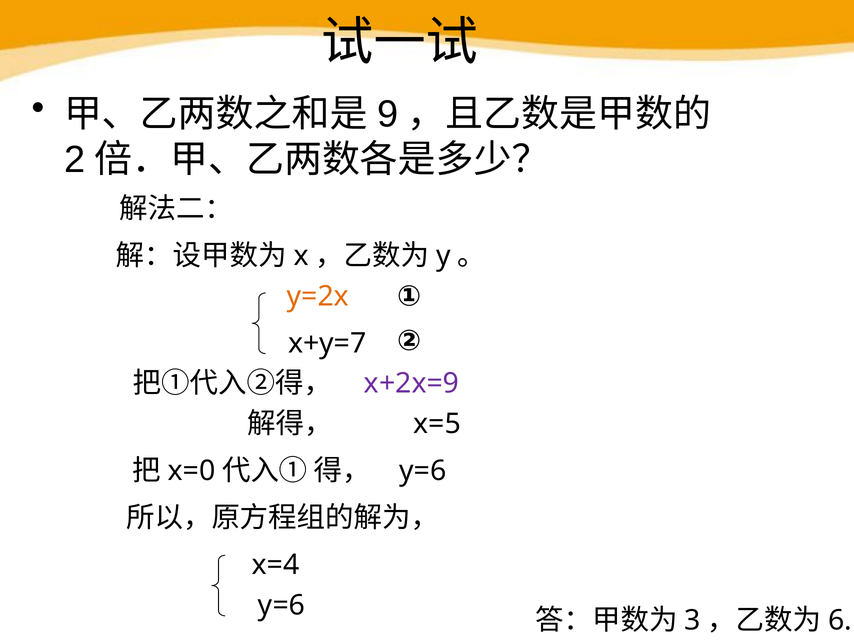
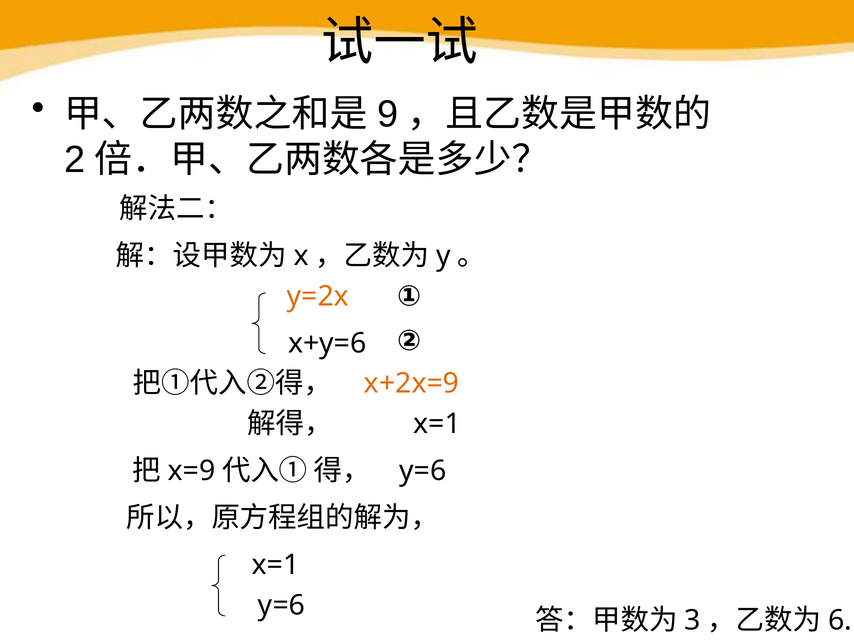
x+y=7: x+y=7 -> x+y=6 (327, 343)
x+2x=9 colour: purple -> orange (412, 384)
x=5: x=5 -> x=1 (437, 424)
x=0: x=0 -> x=9 (192, 471)
x=4: x=4 -> x=1 (276, 565)
